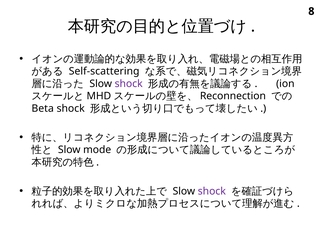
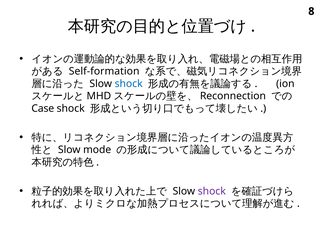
Self-scattering: Self-scattering -> Self-formation (104, 71)
shock colour: purple -> blue (129, 84)
Beta: Beta -> Case (43, 108)
